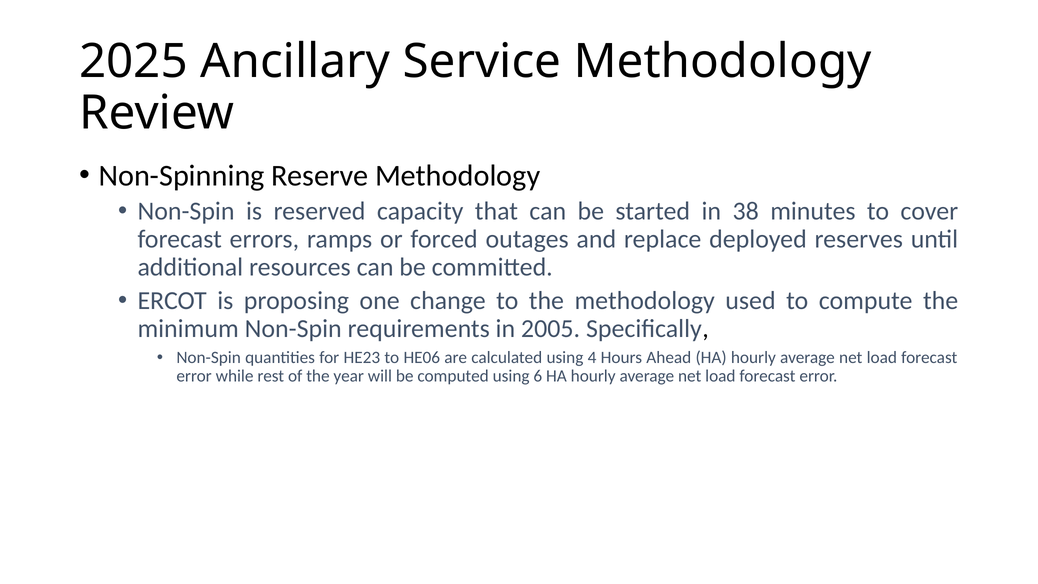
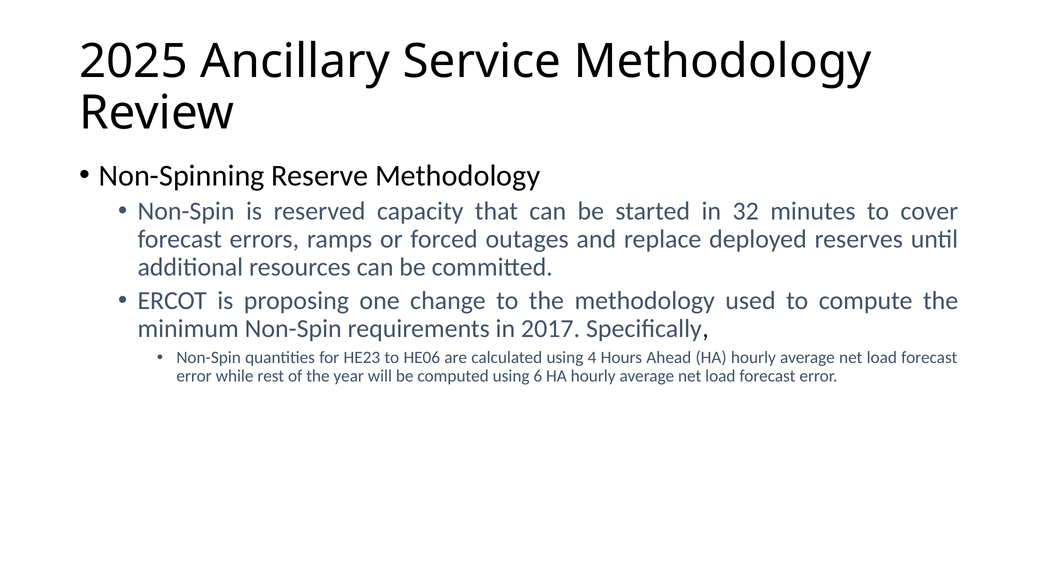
38: 38 -> 32 (746, 211)
2005: 2005 -> 2017 (551, 329)
